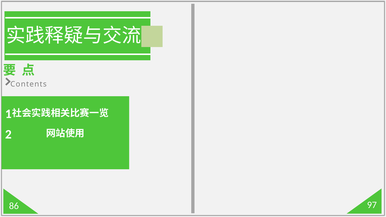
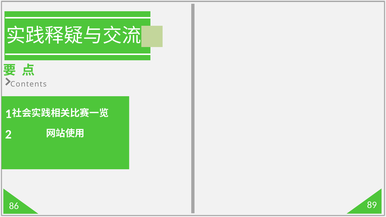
97: 97 -> 89 (372, 205)
